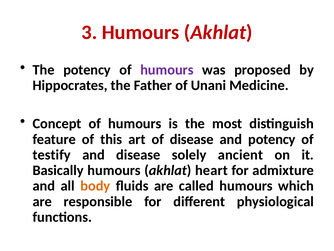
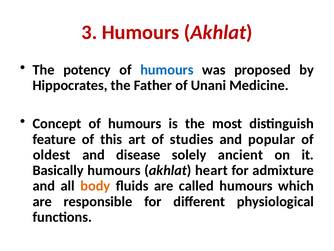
humours colour: purple -> blue (167, 70)
of disease: disease -> studies (192, 139)
and potency: potency -> popular (272, 139)
testify: testify -> oldest (52, 155)
